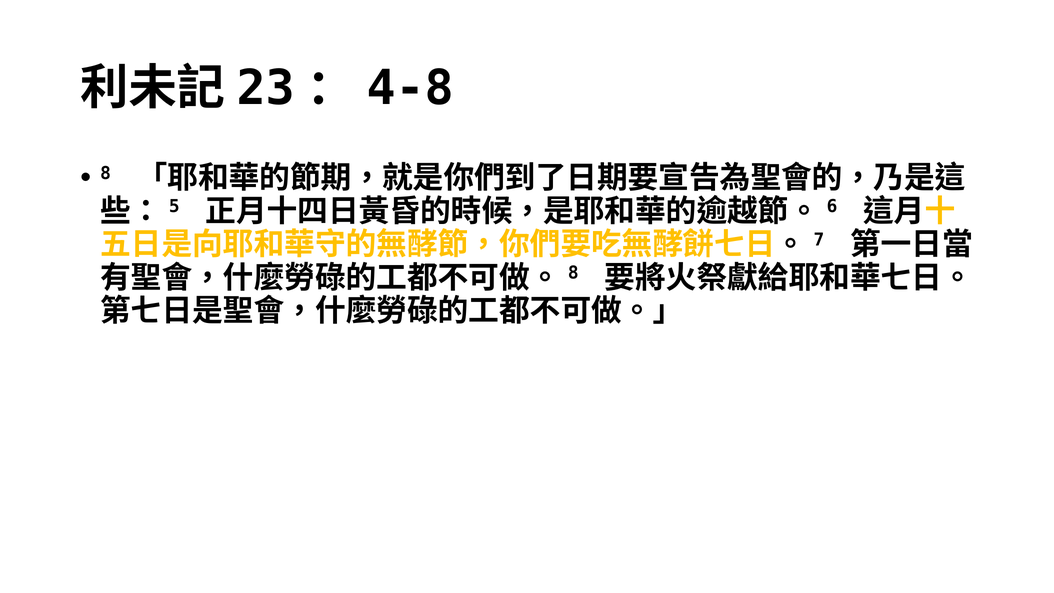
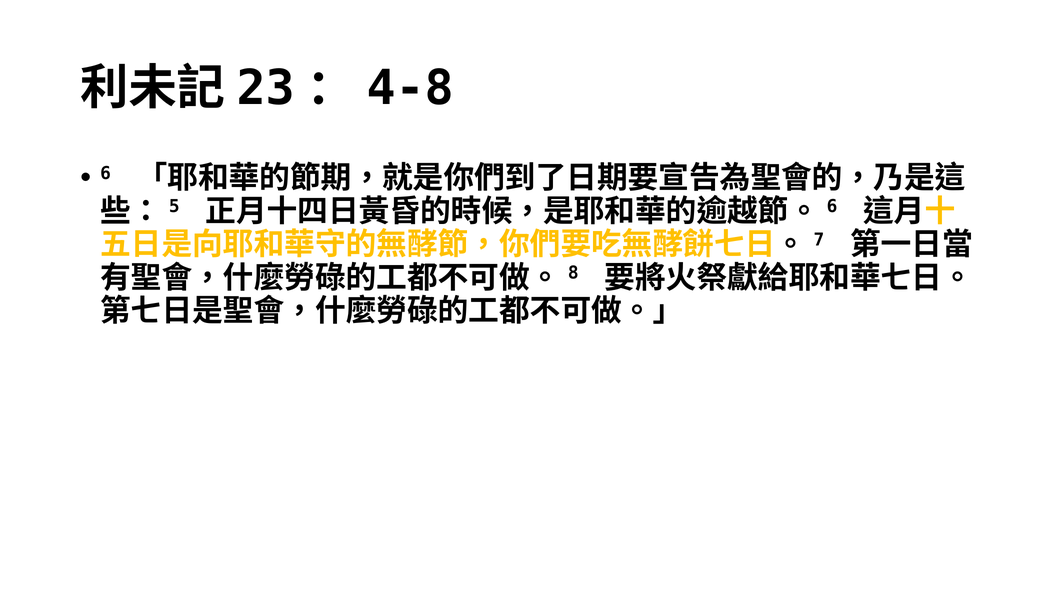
8: 8 -> 6 (105, 173)
